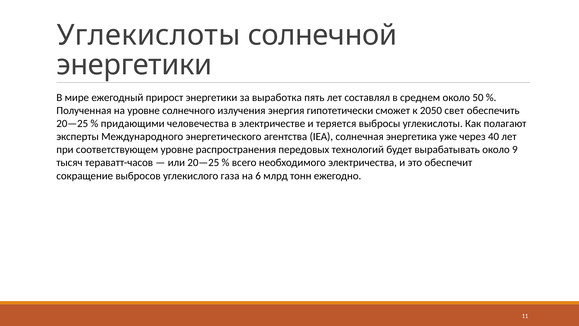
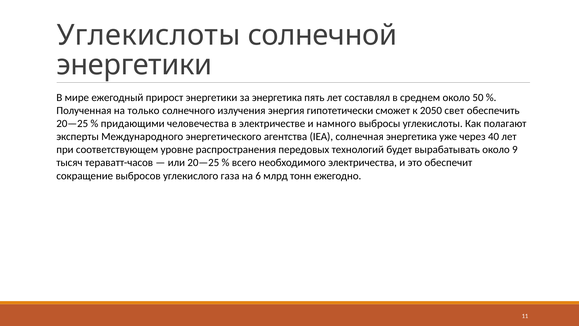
за выработка: выработка -> энергетика (277, 97)
на уровне: уровне -> только (143, 110)
теряется: теряется -> намного (336, 123)
